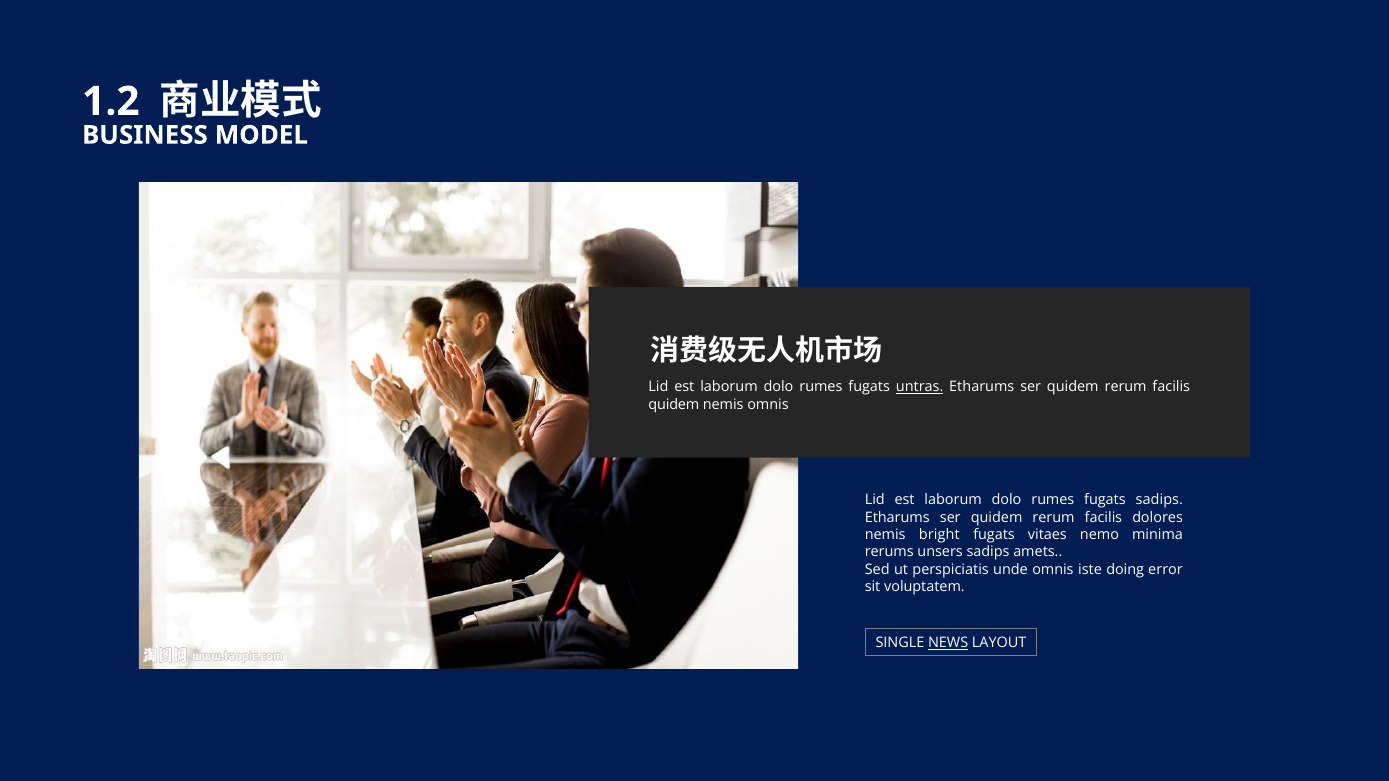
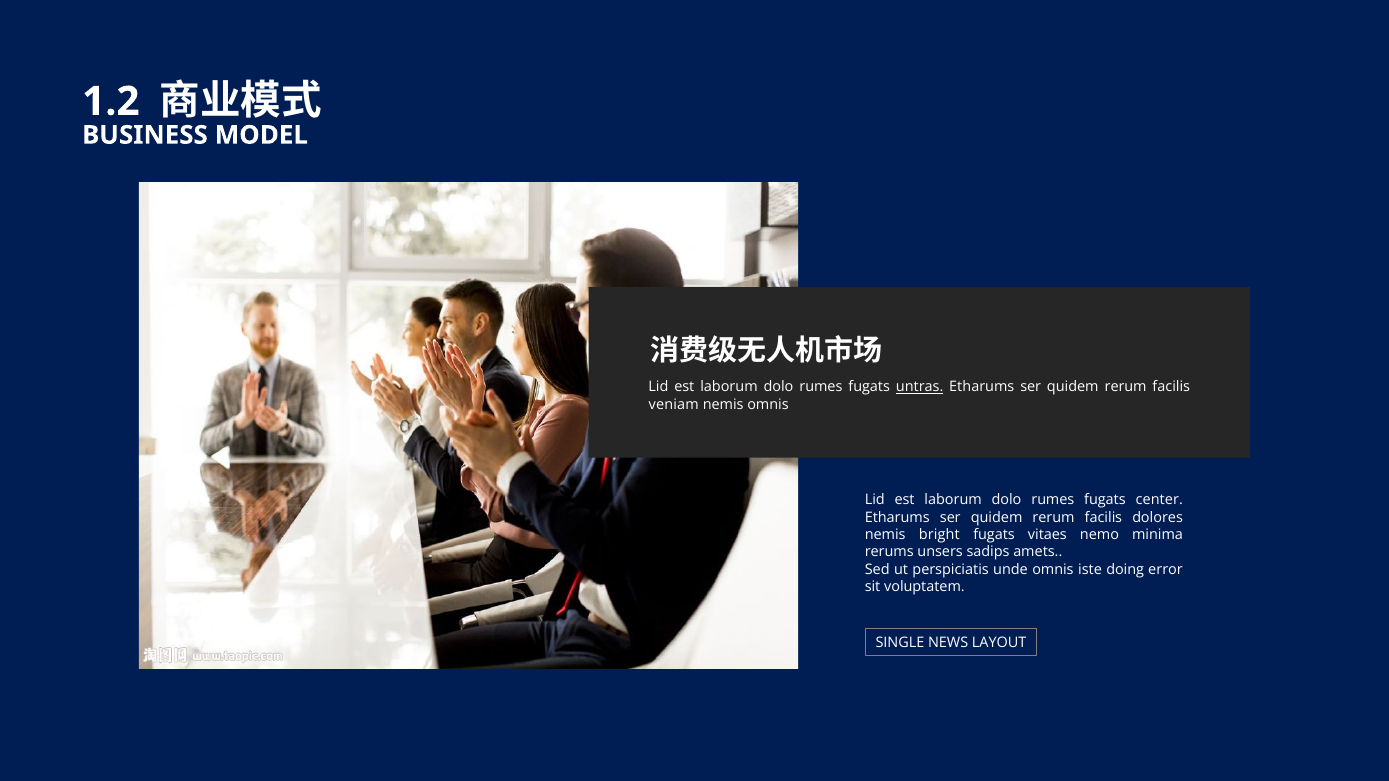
quidem: quidem -> veniam (674, 405)
fugats sadips: sadips -> center (1159, 500)
NEWS underline: present -> none (948, 643)
